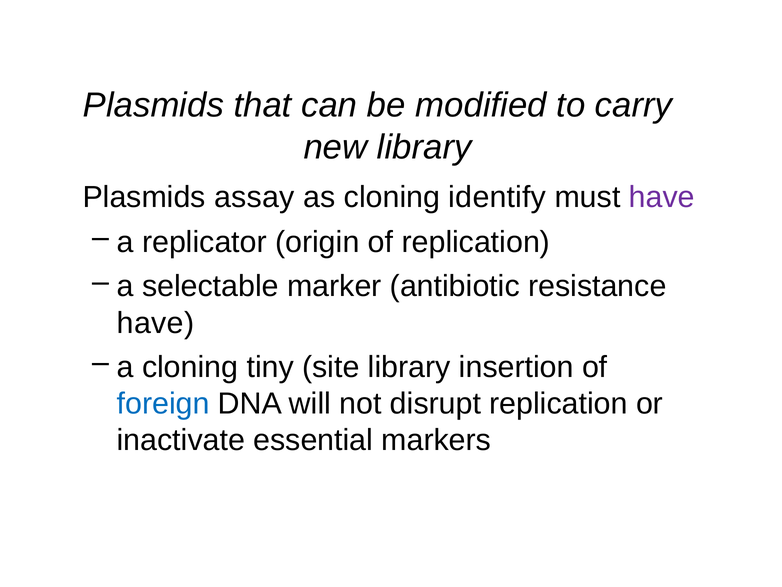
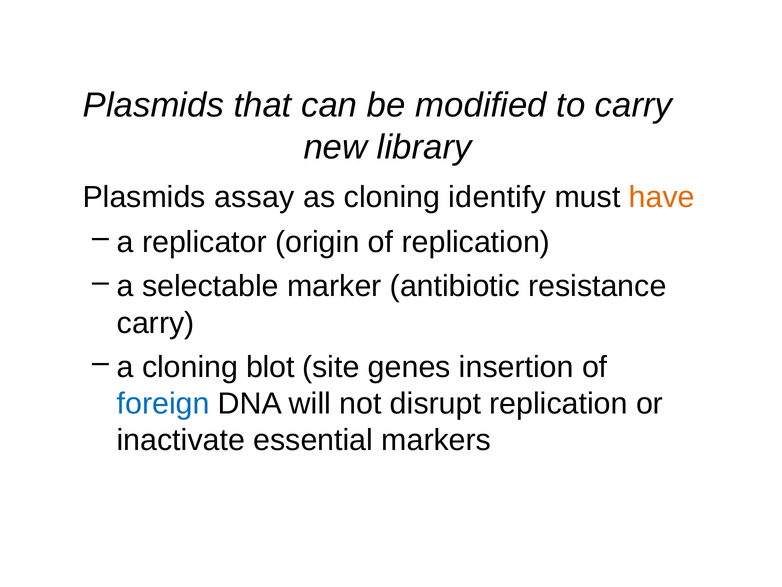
have colour: purple -> orange (662, 197)
have: have -> carry (156, 323)
tiny: tiny -> blot (270, 367)
site library: library -> genes (409, 367)
